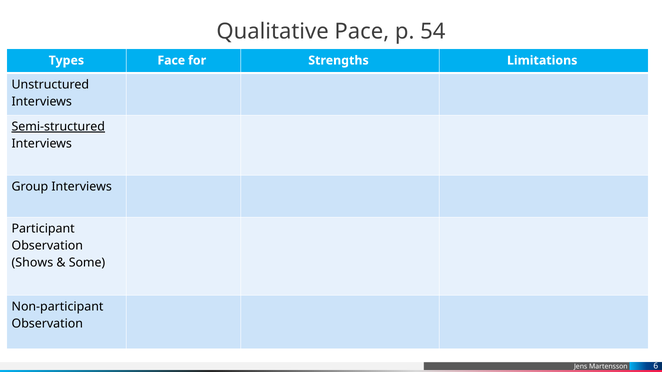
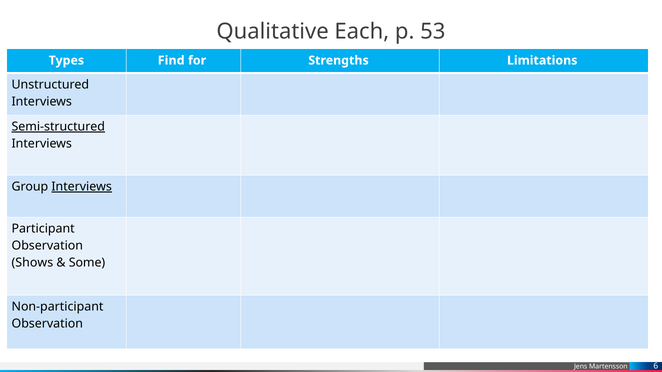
Pace: Pace -> Each (362, 31)
54: 54 -> 53 (433, 31)
Face: Face -> Find (171, 60)
Interviews underline: none -> present (82, 187)
